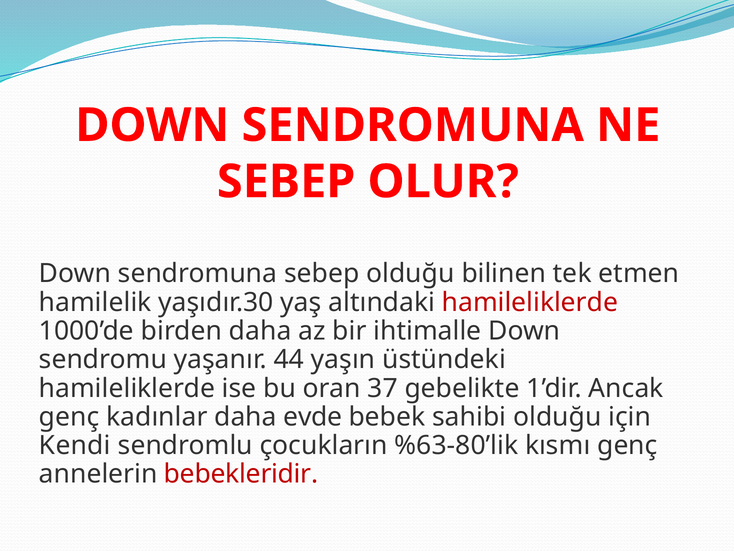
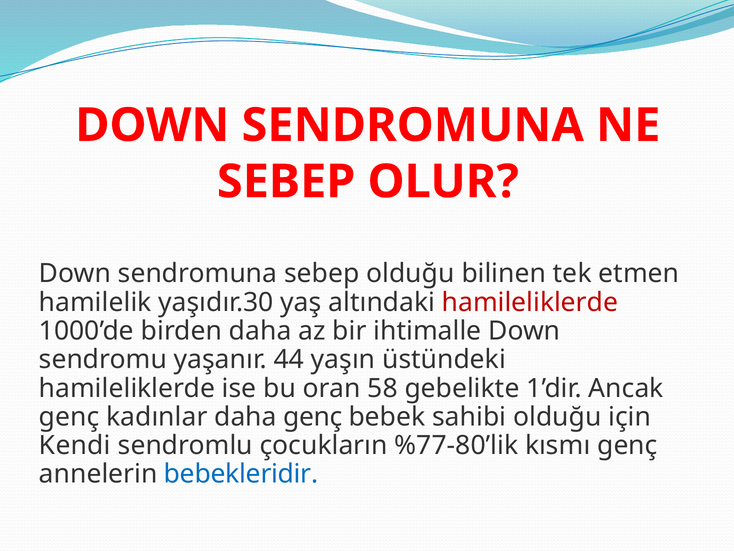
37: 37 -> 58 (383, 388)
daha evde: evde -> genç (313, 417)
%63-80’lik: %63-80’lik -> %77-80’lik (456, 445)
bebekleridir colour: red -> blue (241, 474)
